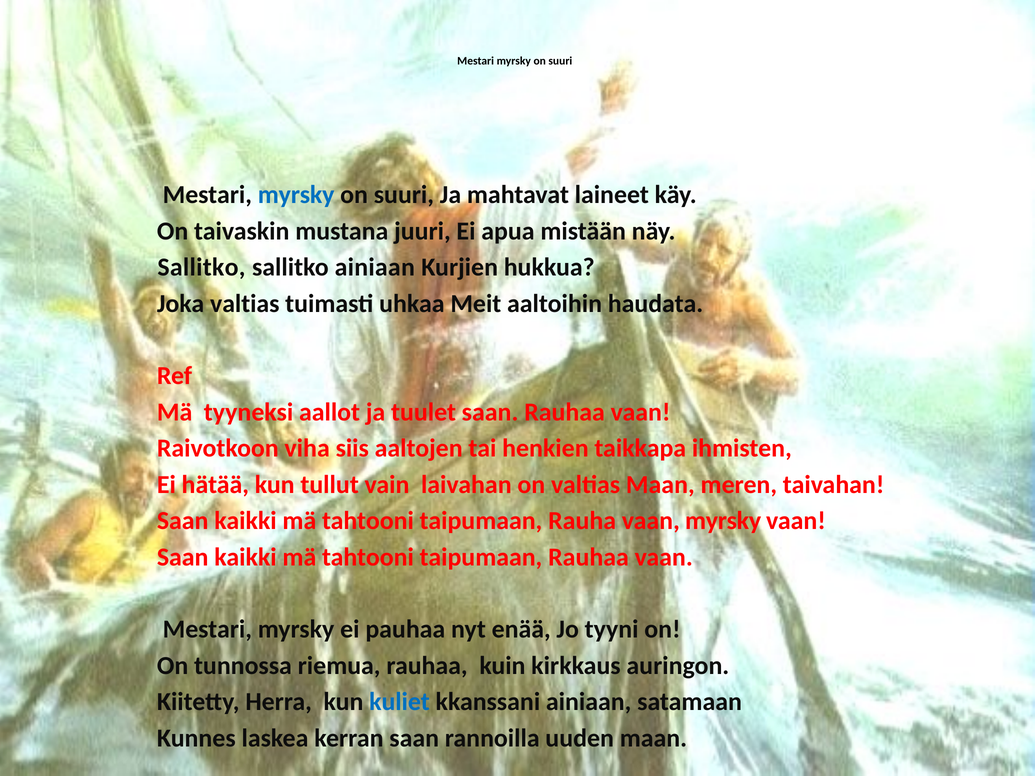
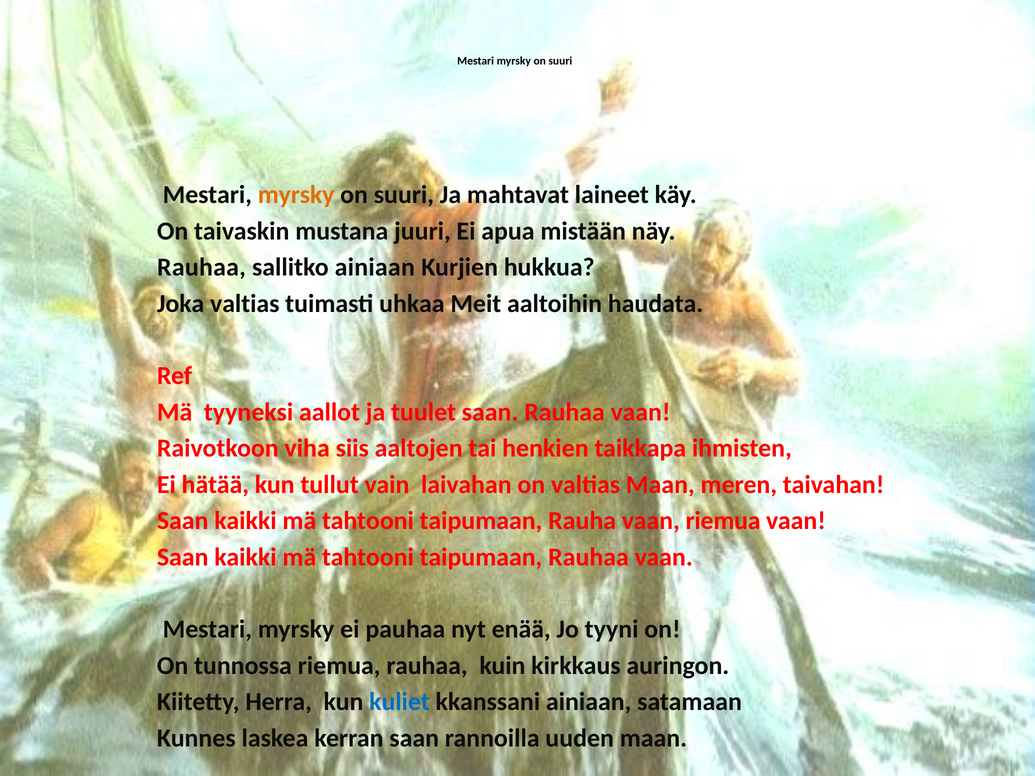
myrsky colour: blue -> orange (296, 195)
Sallitko: Sallitko -> Rauhaa (201, 267)
vaan myrsky: myrsky -> riemua (723, 521)
